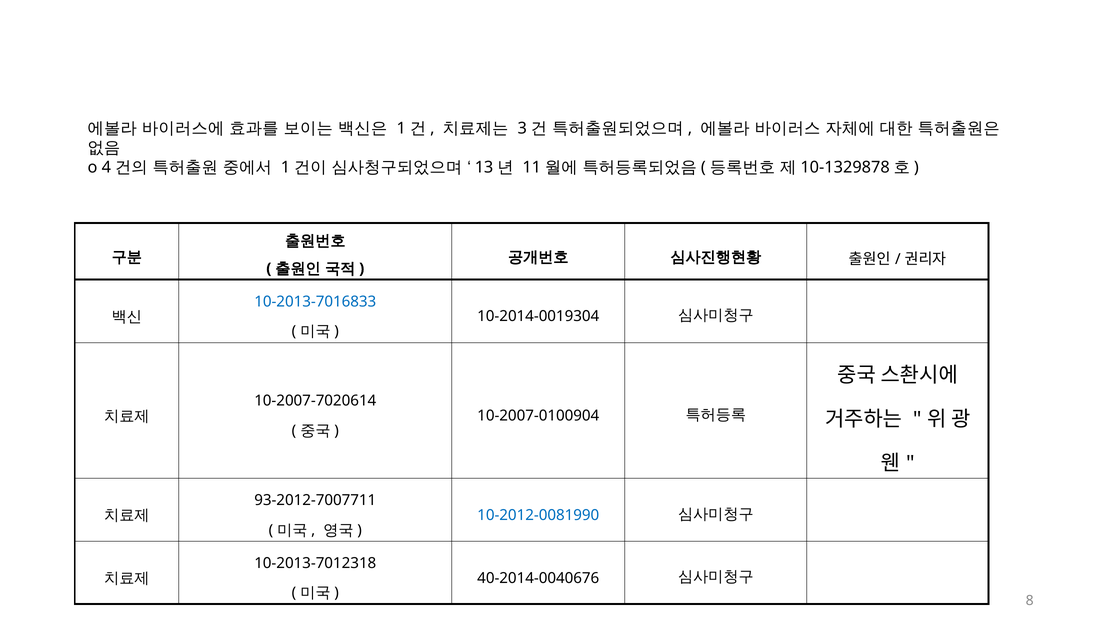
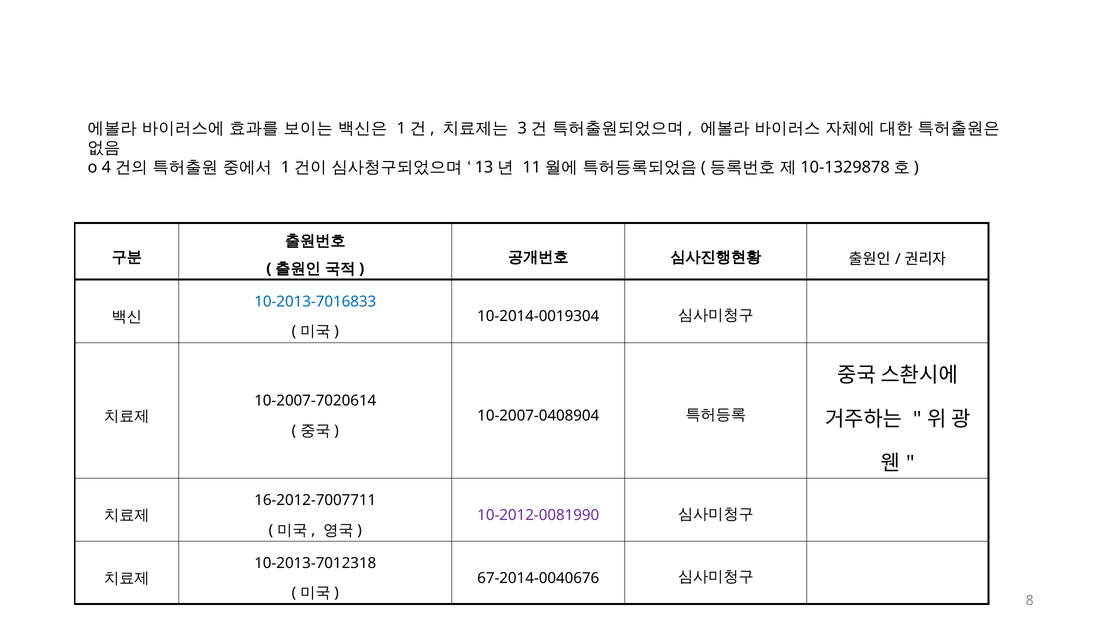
10-2007-0100904: 10-2007-0100904 -> 10-2007-0408904 (538, 415)
93-2012-7007711: 93-2012-7007711 -> 16-2012-7007711 (315, 500)
10-2012-0081990 colour: blue -> purple (538, 515)
40-2014-0040676: 40-2014-0040676 -> 67-2014-0040676 (538, 578)
